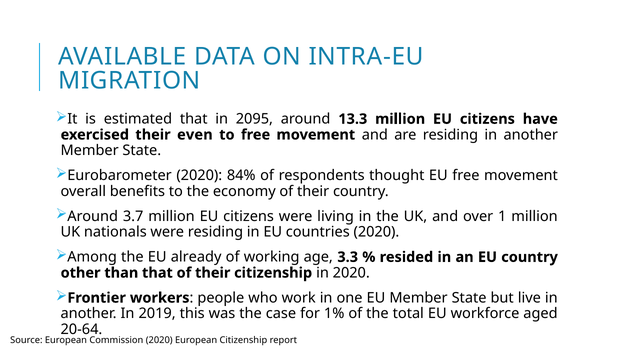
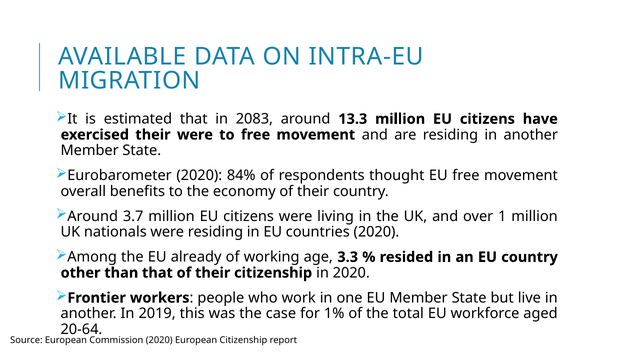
2095: 2095 -> 2083 (254, 119)
their even: even -> were (195, 135)
